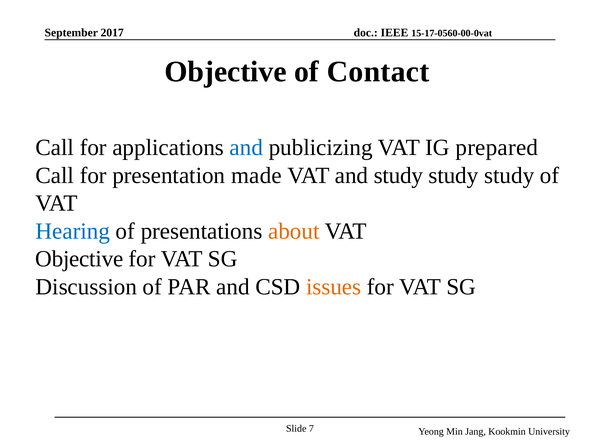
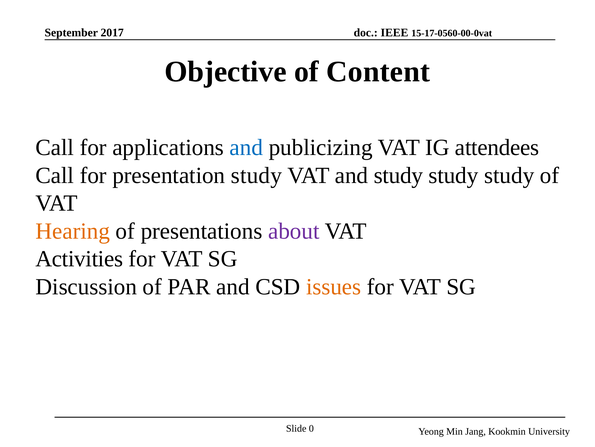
Contact: Contact -> Content (378, 71)
prepared: prepared -> attendees (497, 147)
presentation made: made -> study (256, 175)
Hearing colour: blue -> orange (73, 231)
about colour: orange -> purple (294, 231)
Objective: Objective -> Activities (79, 258)
7: 7 -> 0 (311, 428)
